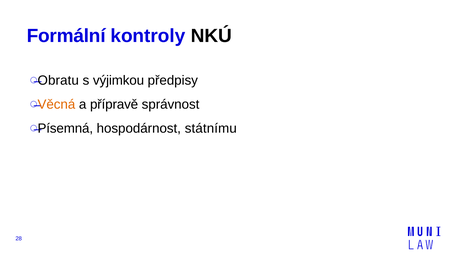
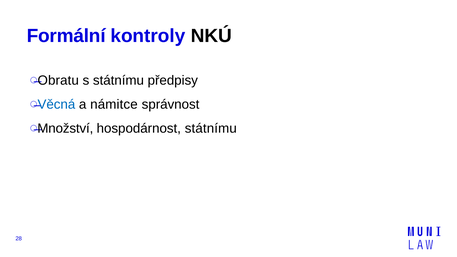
s výjimkou: výjimkou -> státnímu (118, 80)
Věcná colour: orange -> blue (56, 104)
přípravě: přípravě -> námitce (114, 104)
Písemná: Písemná -> Množství (65, 128)
